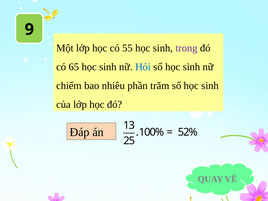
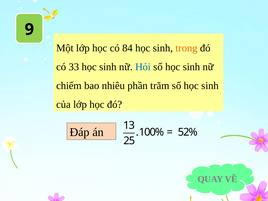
55: 55 -> 84 (128, 48)
trong colour: purple -> orange (186, 48)
65: 65 -> 33 (74, 67)
